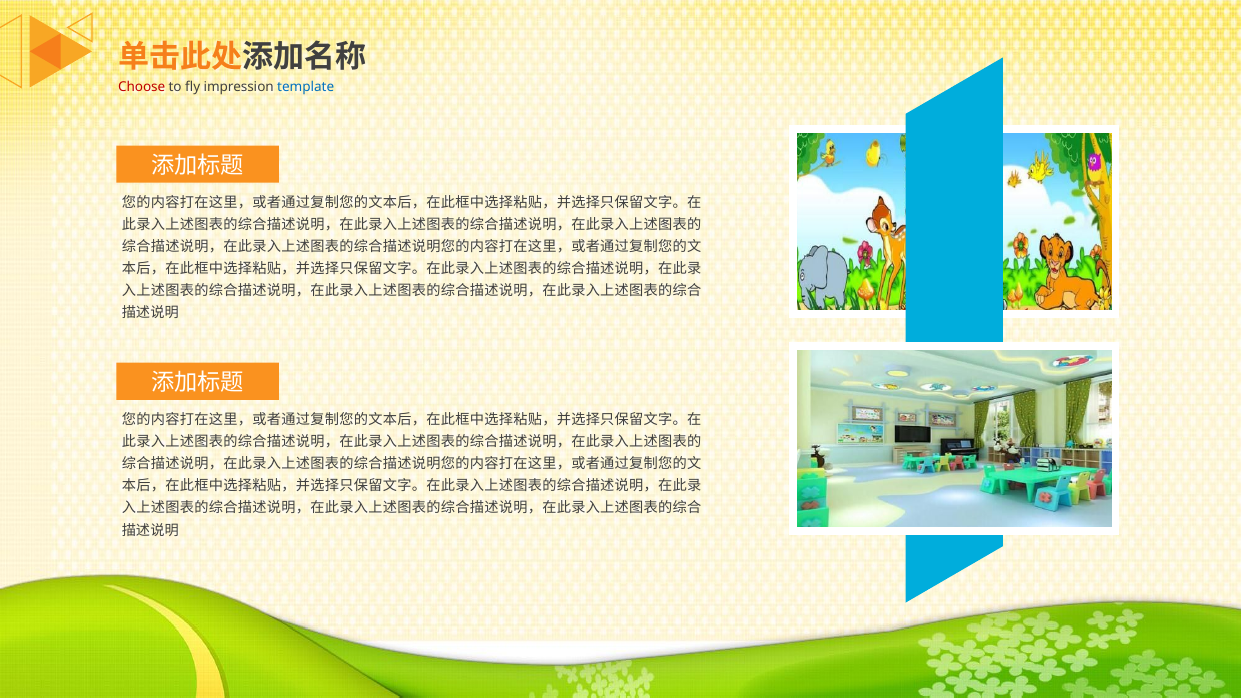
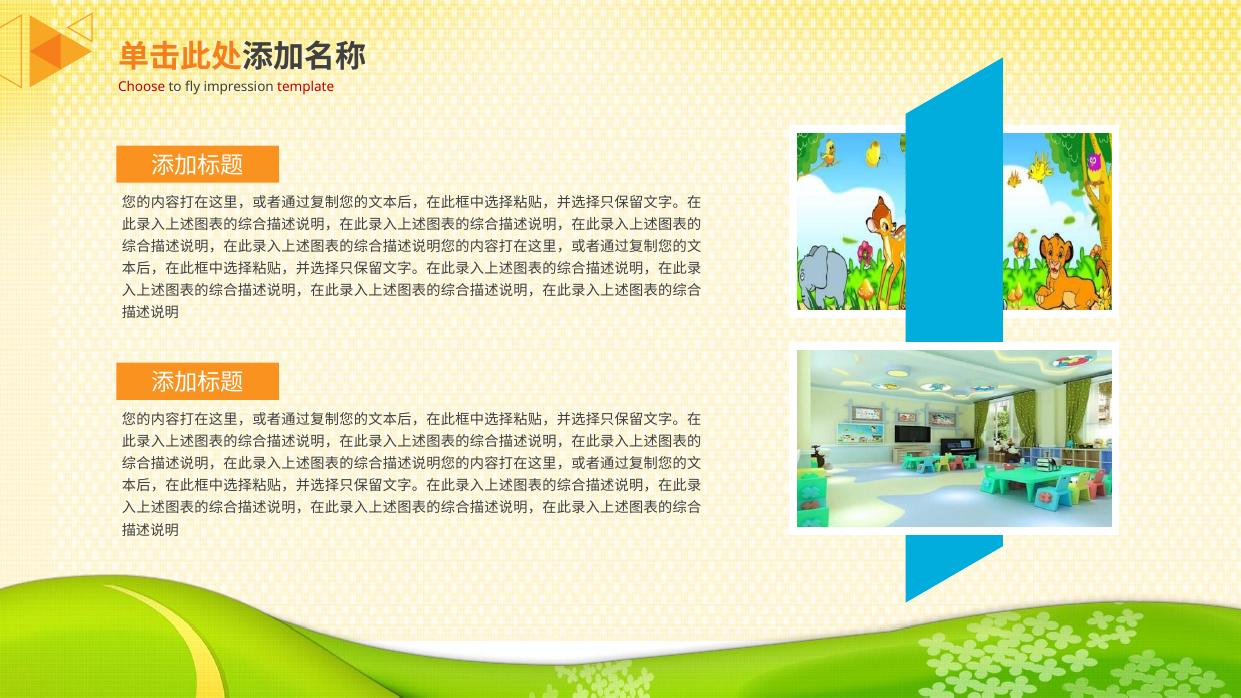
template colour: blue -> red (306, 87)
